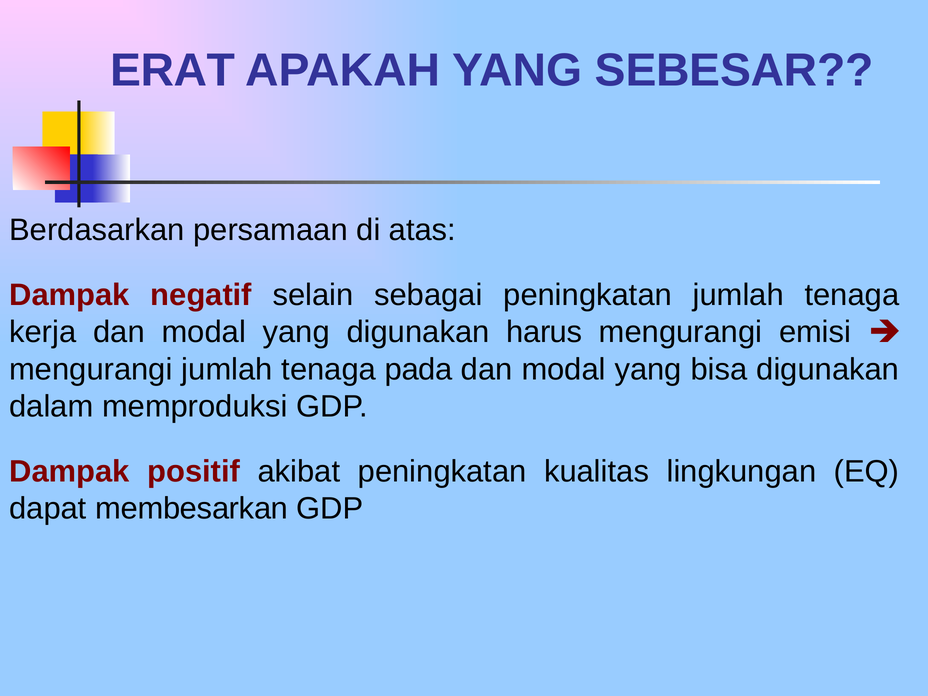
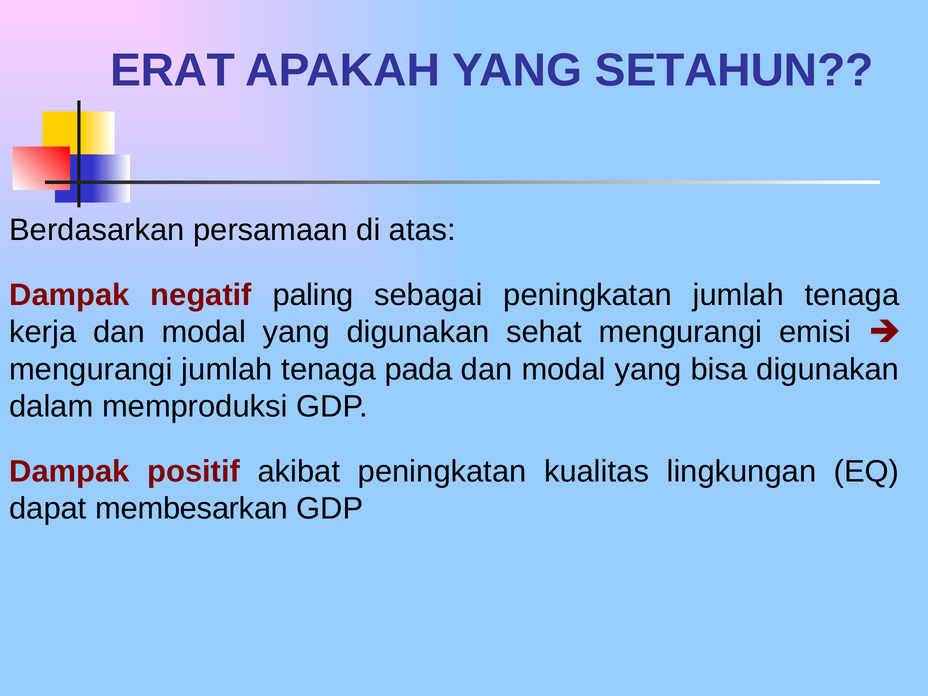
SEBESAR: SEBESAR -> SETAHUN (734, 70)
selain: selain -> paling (313, 295)
harus: harus -> sehat (544, 332)
